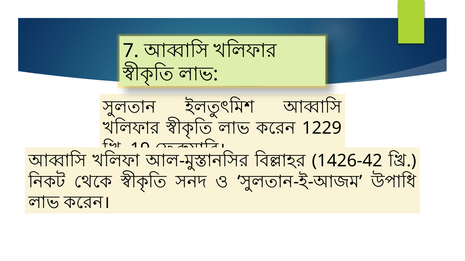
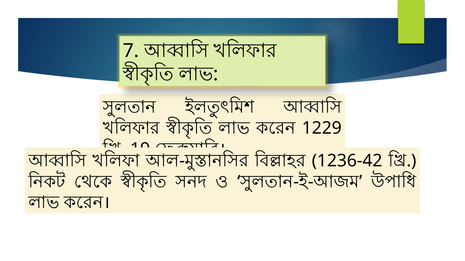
1426-42: 1426-42 -> 1236-42 (347, 161)
